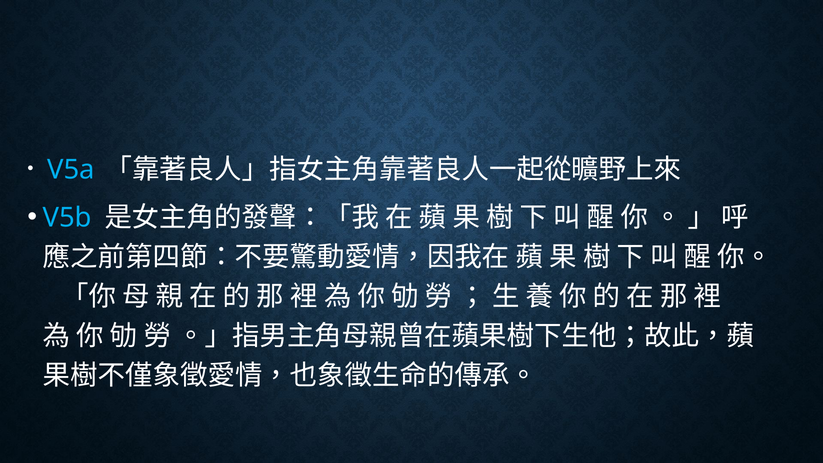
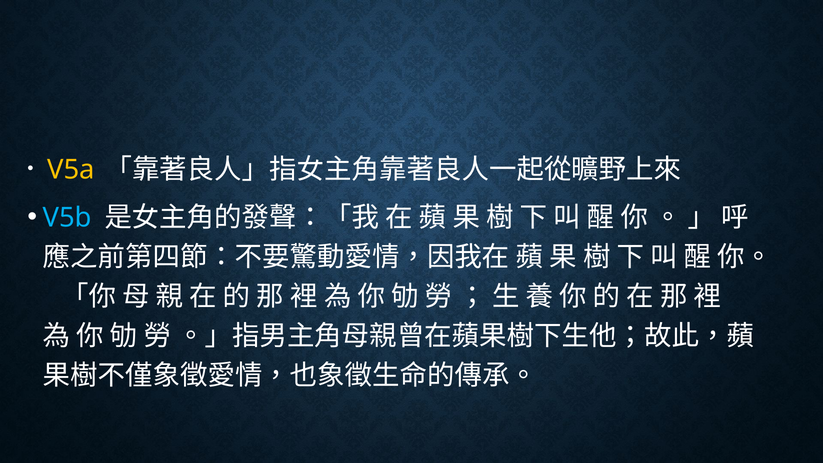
V5a colour: light blue -> yellow (71, 170)
